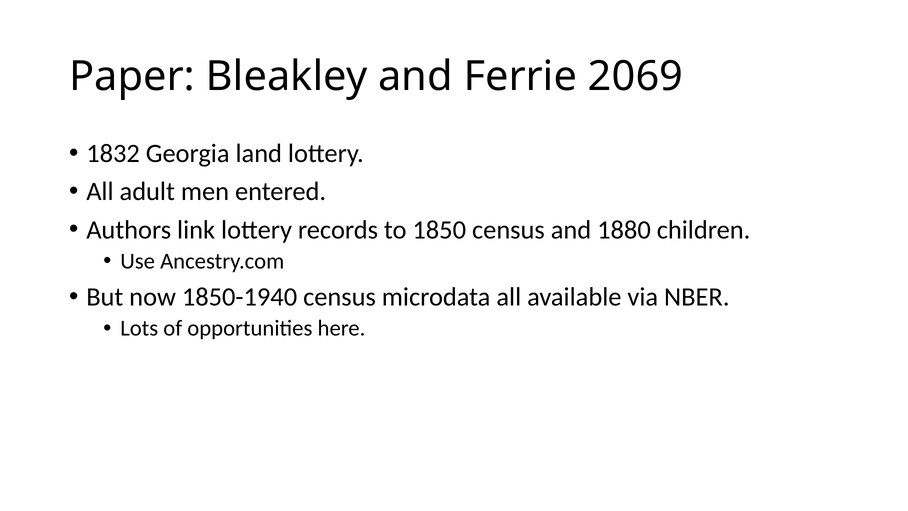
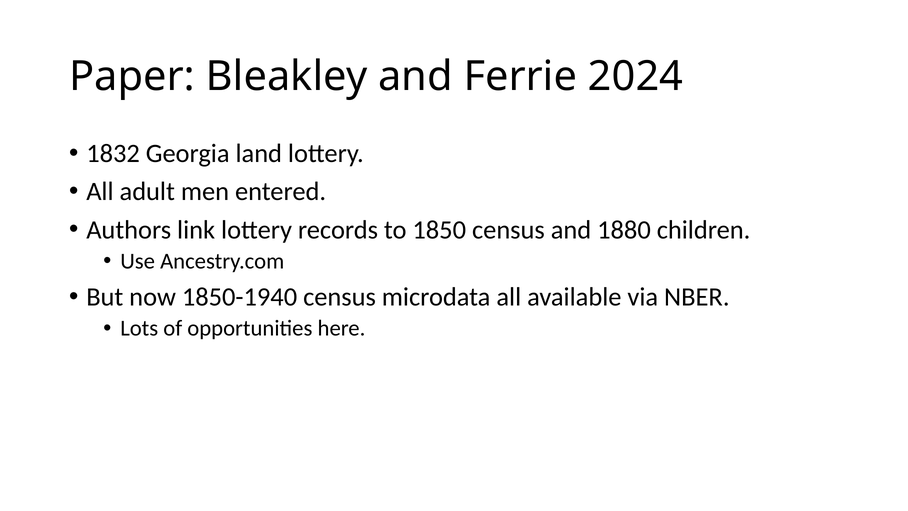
2069: 2069 -> 2024 (636, 76)
